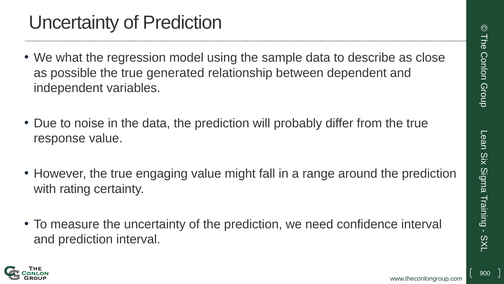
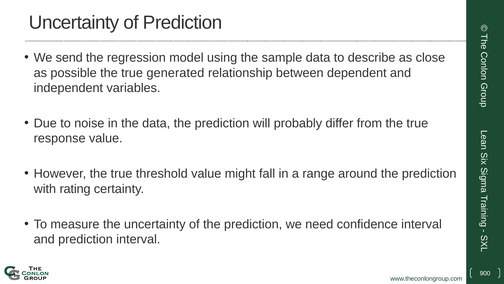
what: what -> send (69, 58)
engaging: engaging -> threshold (162, 173)
